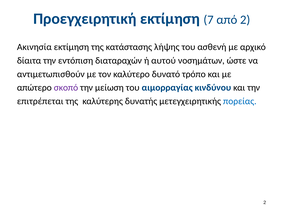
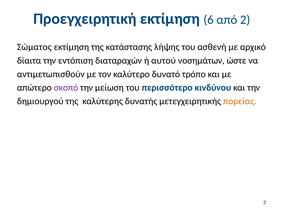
7: 7 -> 6 (209, 20)
Ακινησία: Ακινησία -> Σώματος (34, 47)
αιμορραγίας: αιμορραγίας -> περισσότερο (167, 88)
επιτρέπεται: επιτρέπεται -> δημιουργού (40, 101)
πορείας colour: blue -> orange (240, 101)
